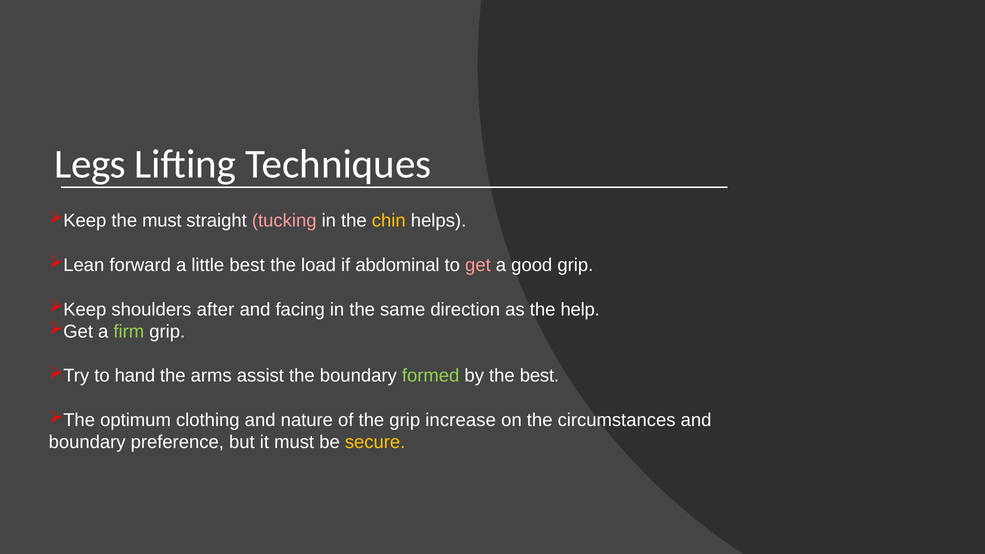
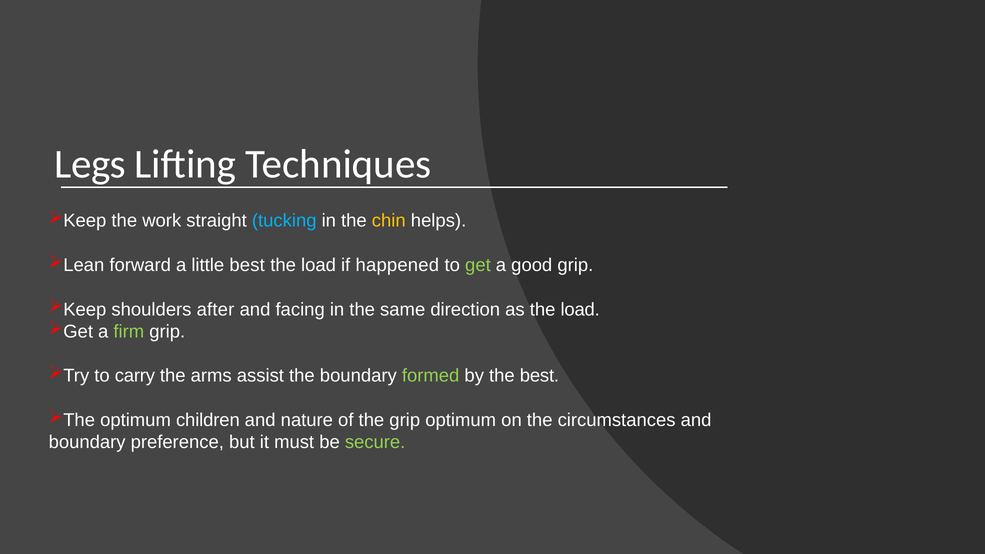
the must: must -> work (162, 221)
tucking colour: pink -> light blue (284, 221)
abdominal: abdominal -> happened (397, 265)
get colour: pink -> light green (478, 265)
as the help: help -> load (580, 309)
hand: hand -> carry (135, 376)
clothing: clothing -> children (208, 420)
grip increase: increase -> optimum (461, 420)
secure colour: yellow -> light green (375, 442)
